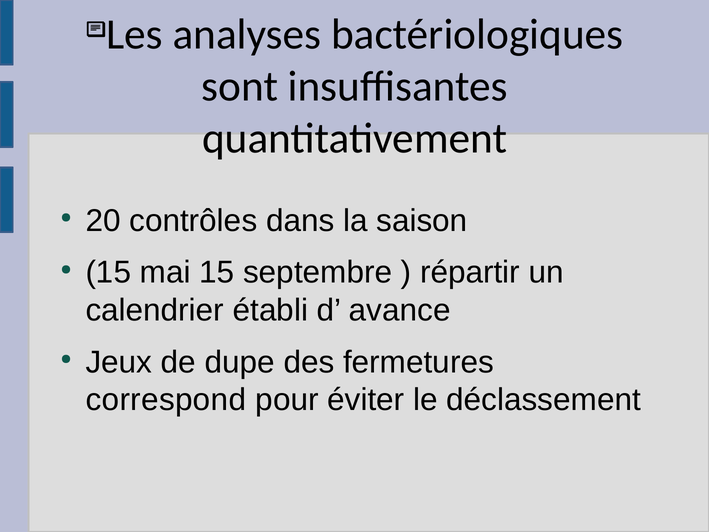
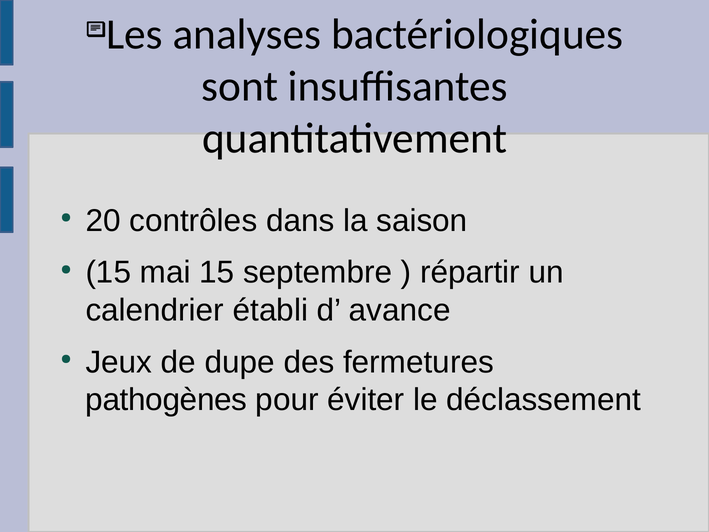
correspond: correspond -> pathogènes (166, 400)
